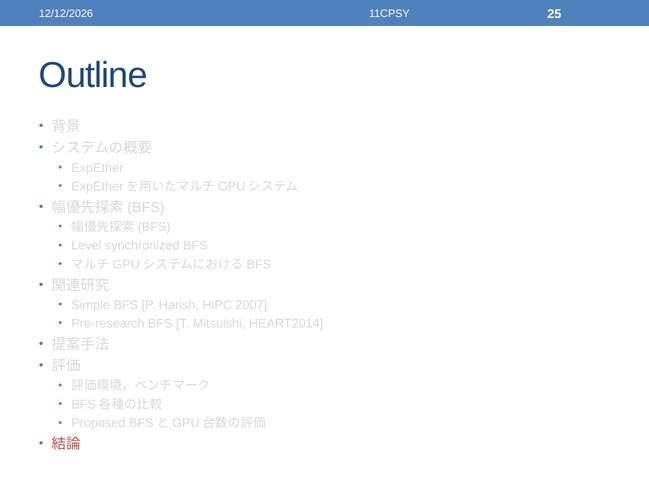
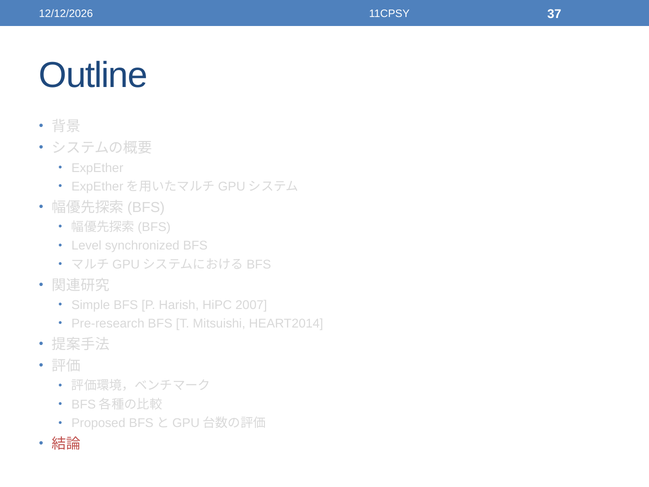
25: 25 -> 37 (554, 14)
